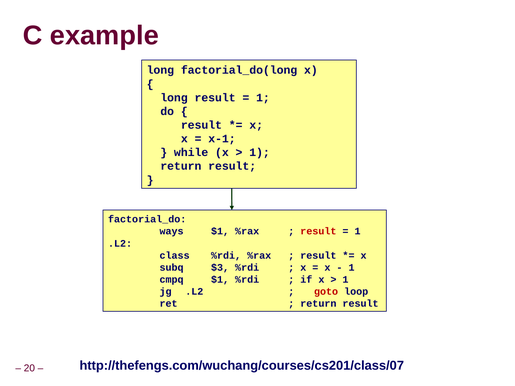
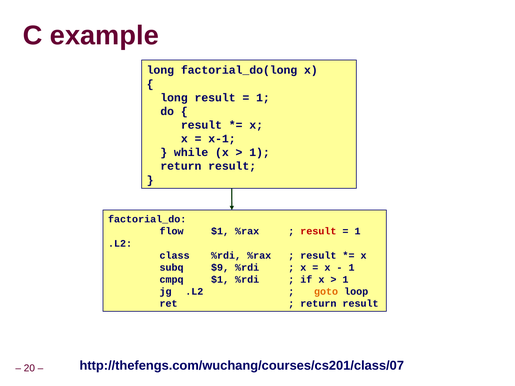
ways: ways -> flow (172, 232)
$3: $3 -> $9 (220, 268)
goto colour: red -> orange (326, 292)
